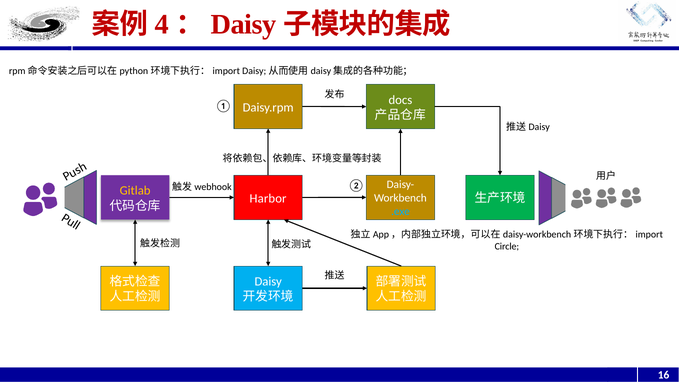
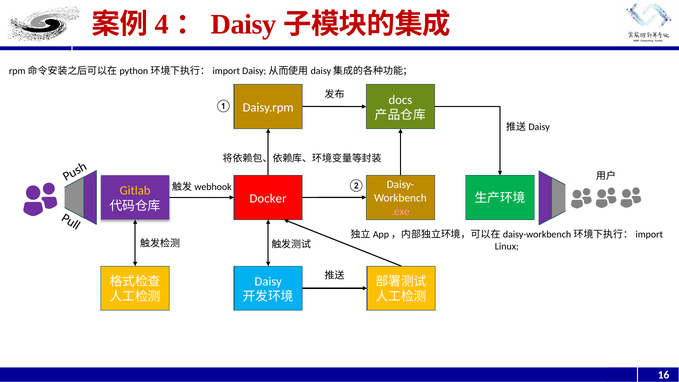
Harbor: Harbor -> Docker (268, 198)
.exe colour: light blue -> pink (400, 212)
Circle: Circle -> Linux (507, 246)
